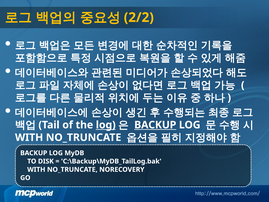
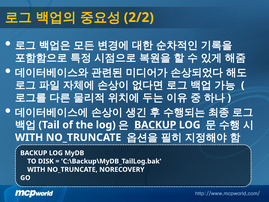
log underline: present -> none (106, 125)
